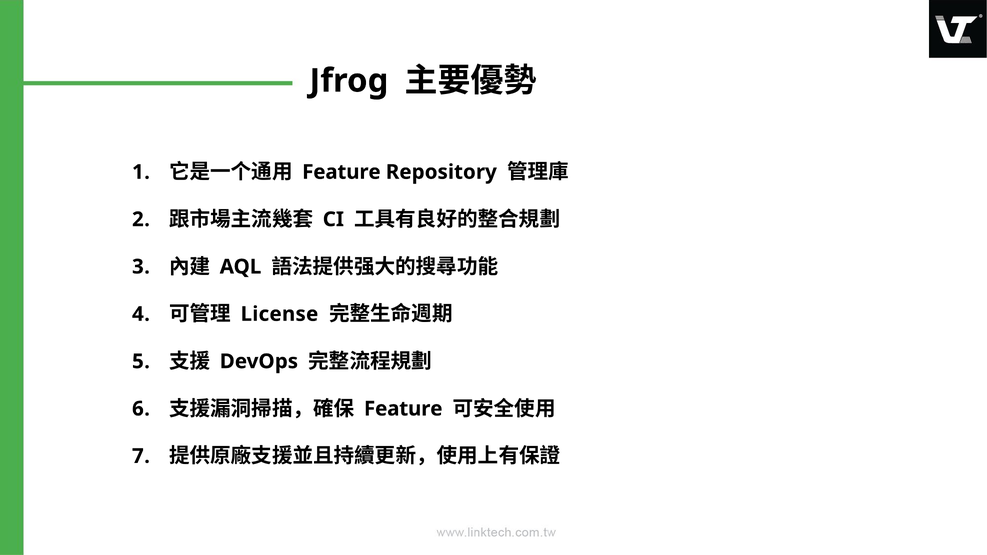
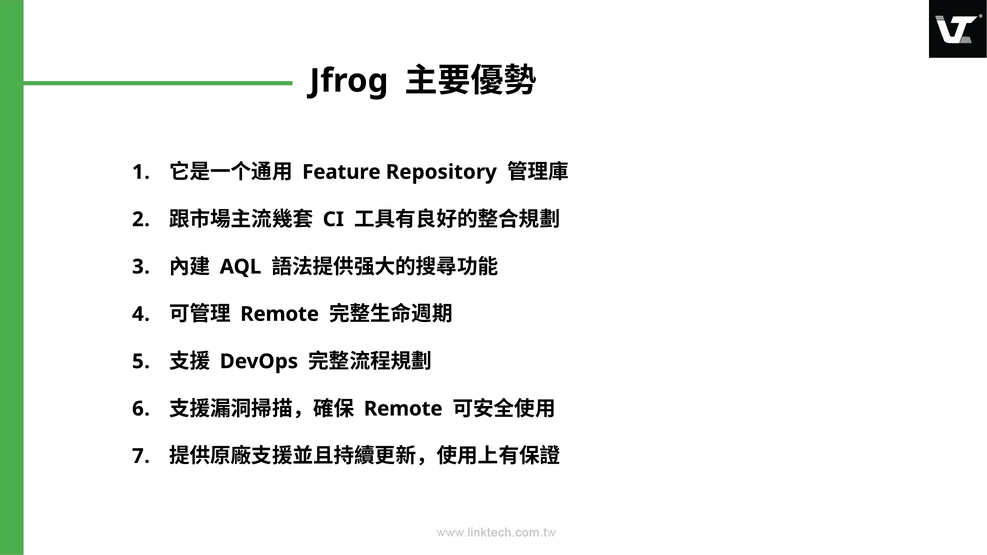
License: License -> Remote (280, 314)
Feature: Feature -> Remote (403, 409)
